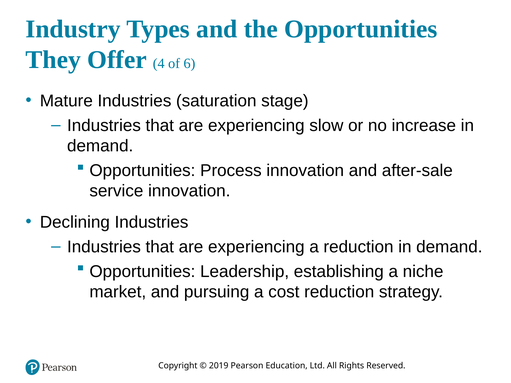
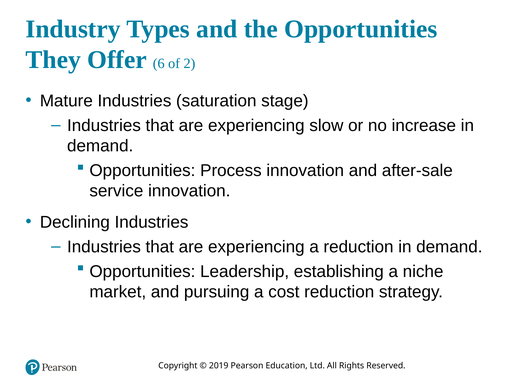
4: 4 -> 6 (159, 64)
6: 6 -> 2 (189, 64)
